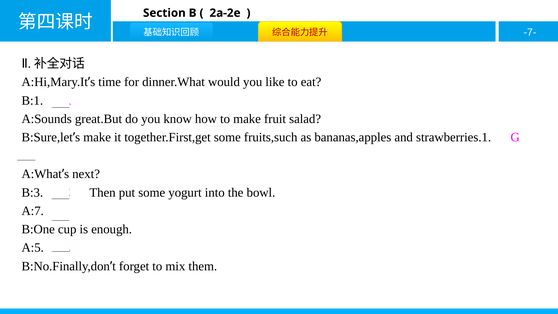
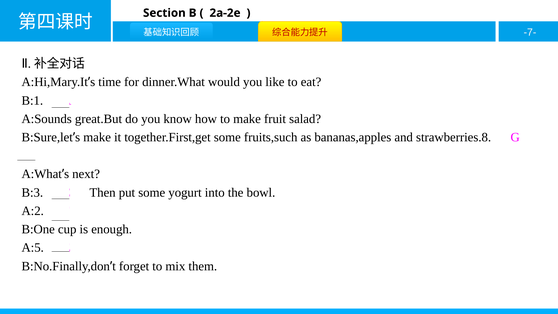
strawberries.1: strawberries.1 -> strawberries.8 (454, 137)
A:7: A:7 -> A:2 (33, 211)
